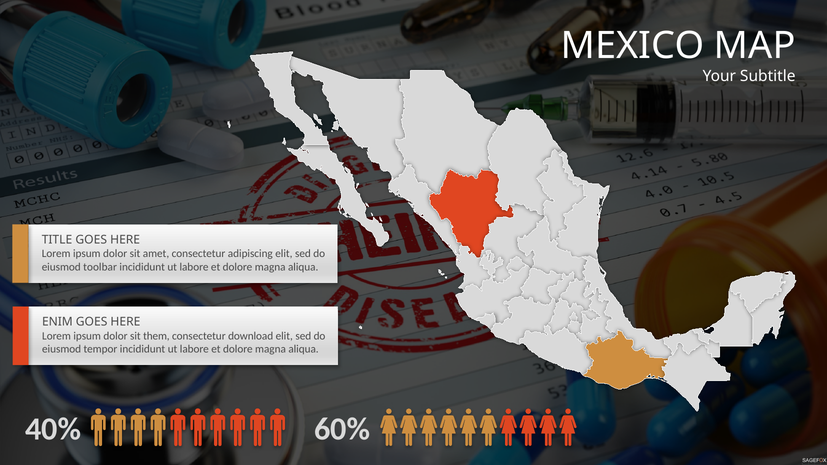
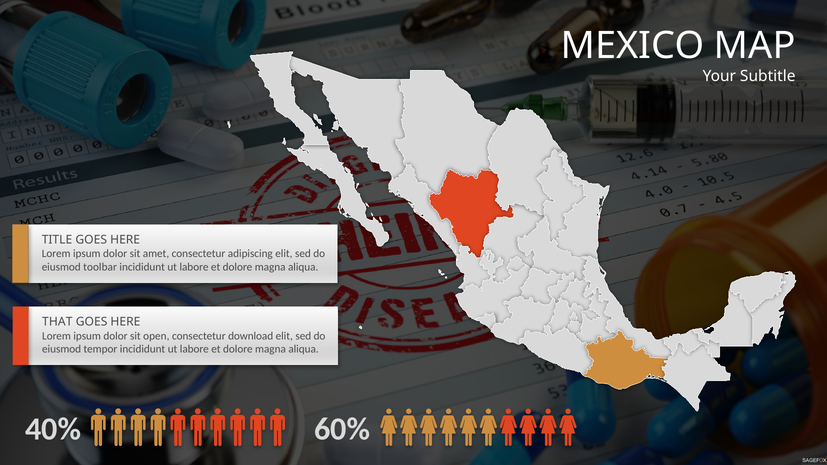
ENIM: ENIM -> THAT (57, 322)
them: them -> open (156, 336)
